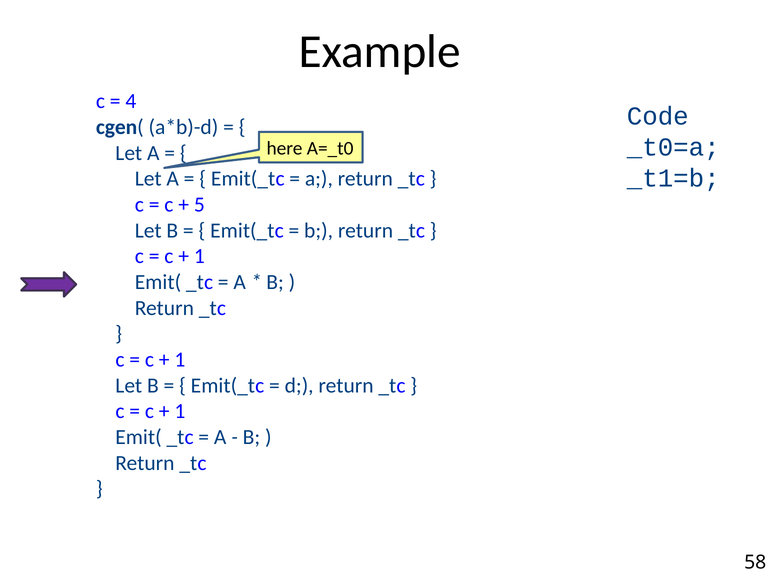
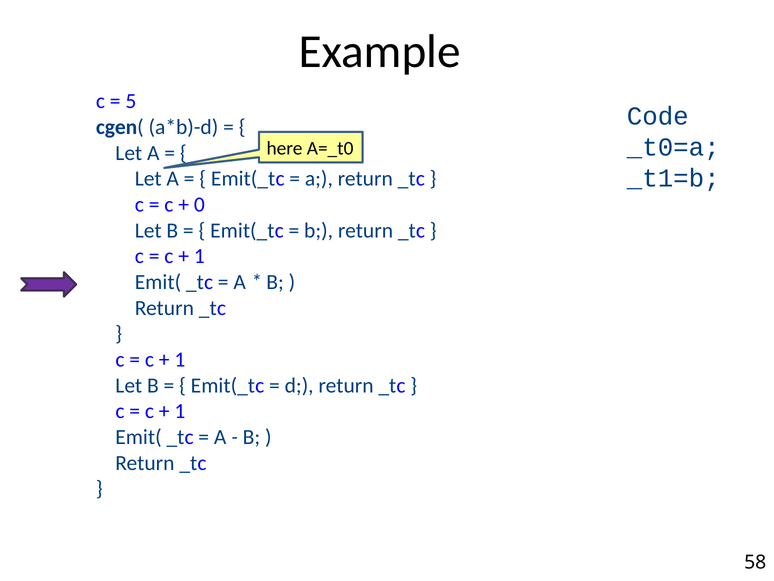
4: 4 -> 5 (131, 101)
5: 5 -> 0 (199, 204)
